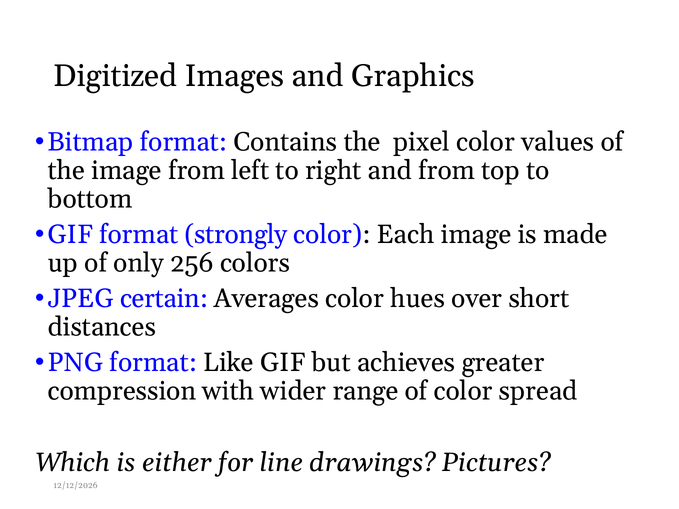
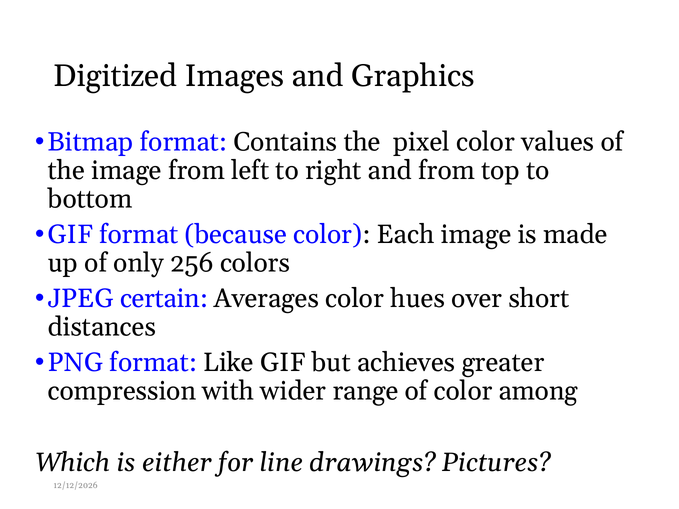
strongly: strongly -> because (236, 235)
spread: spread -> among (538, 391)
